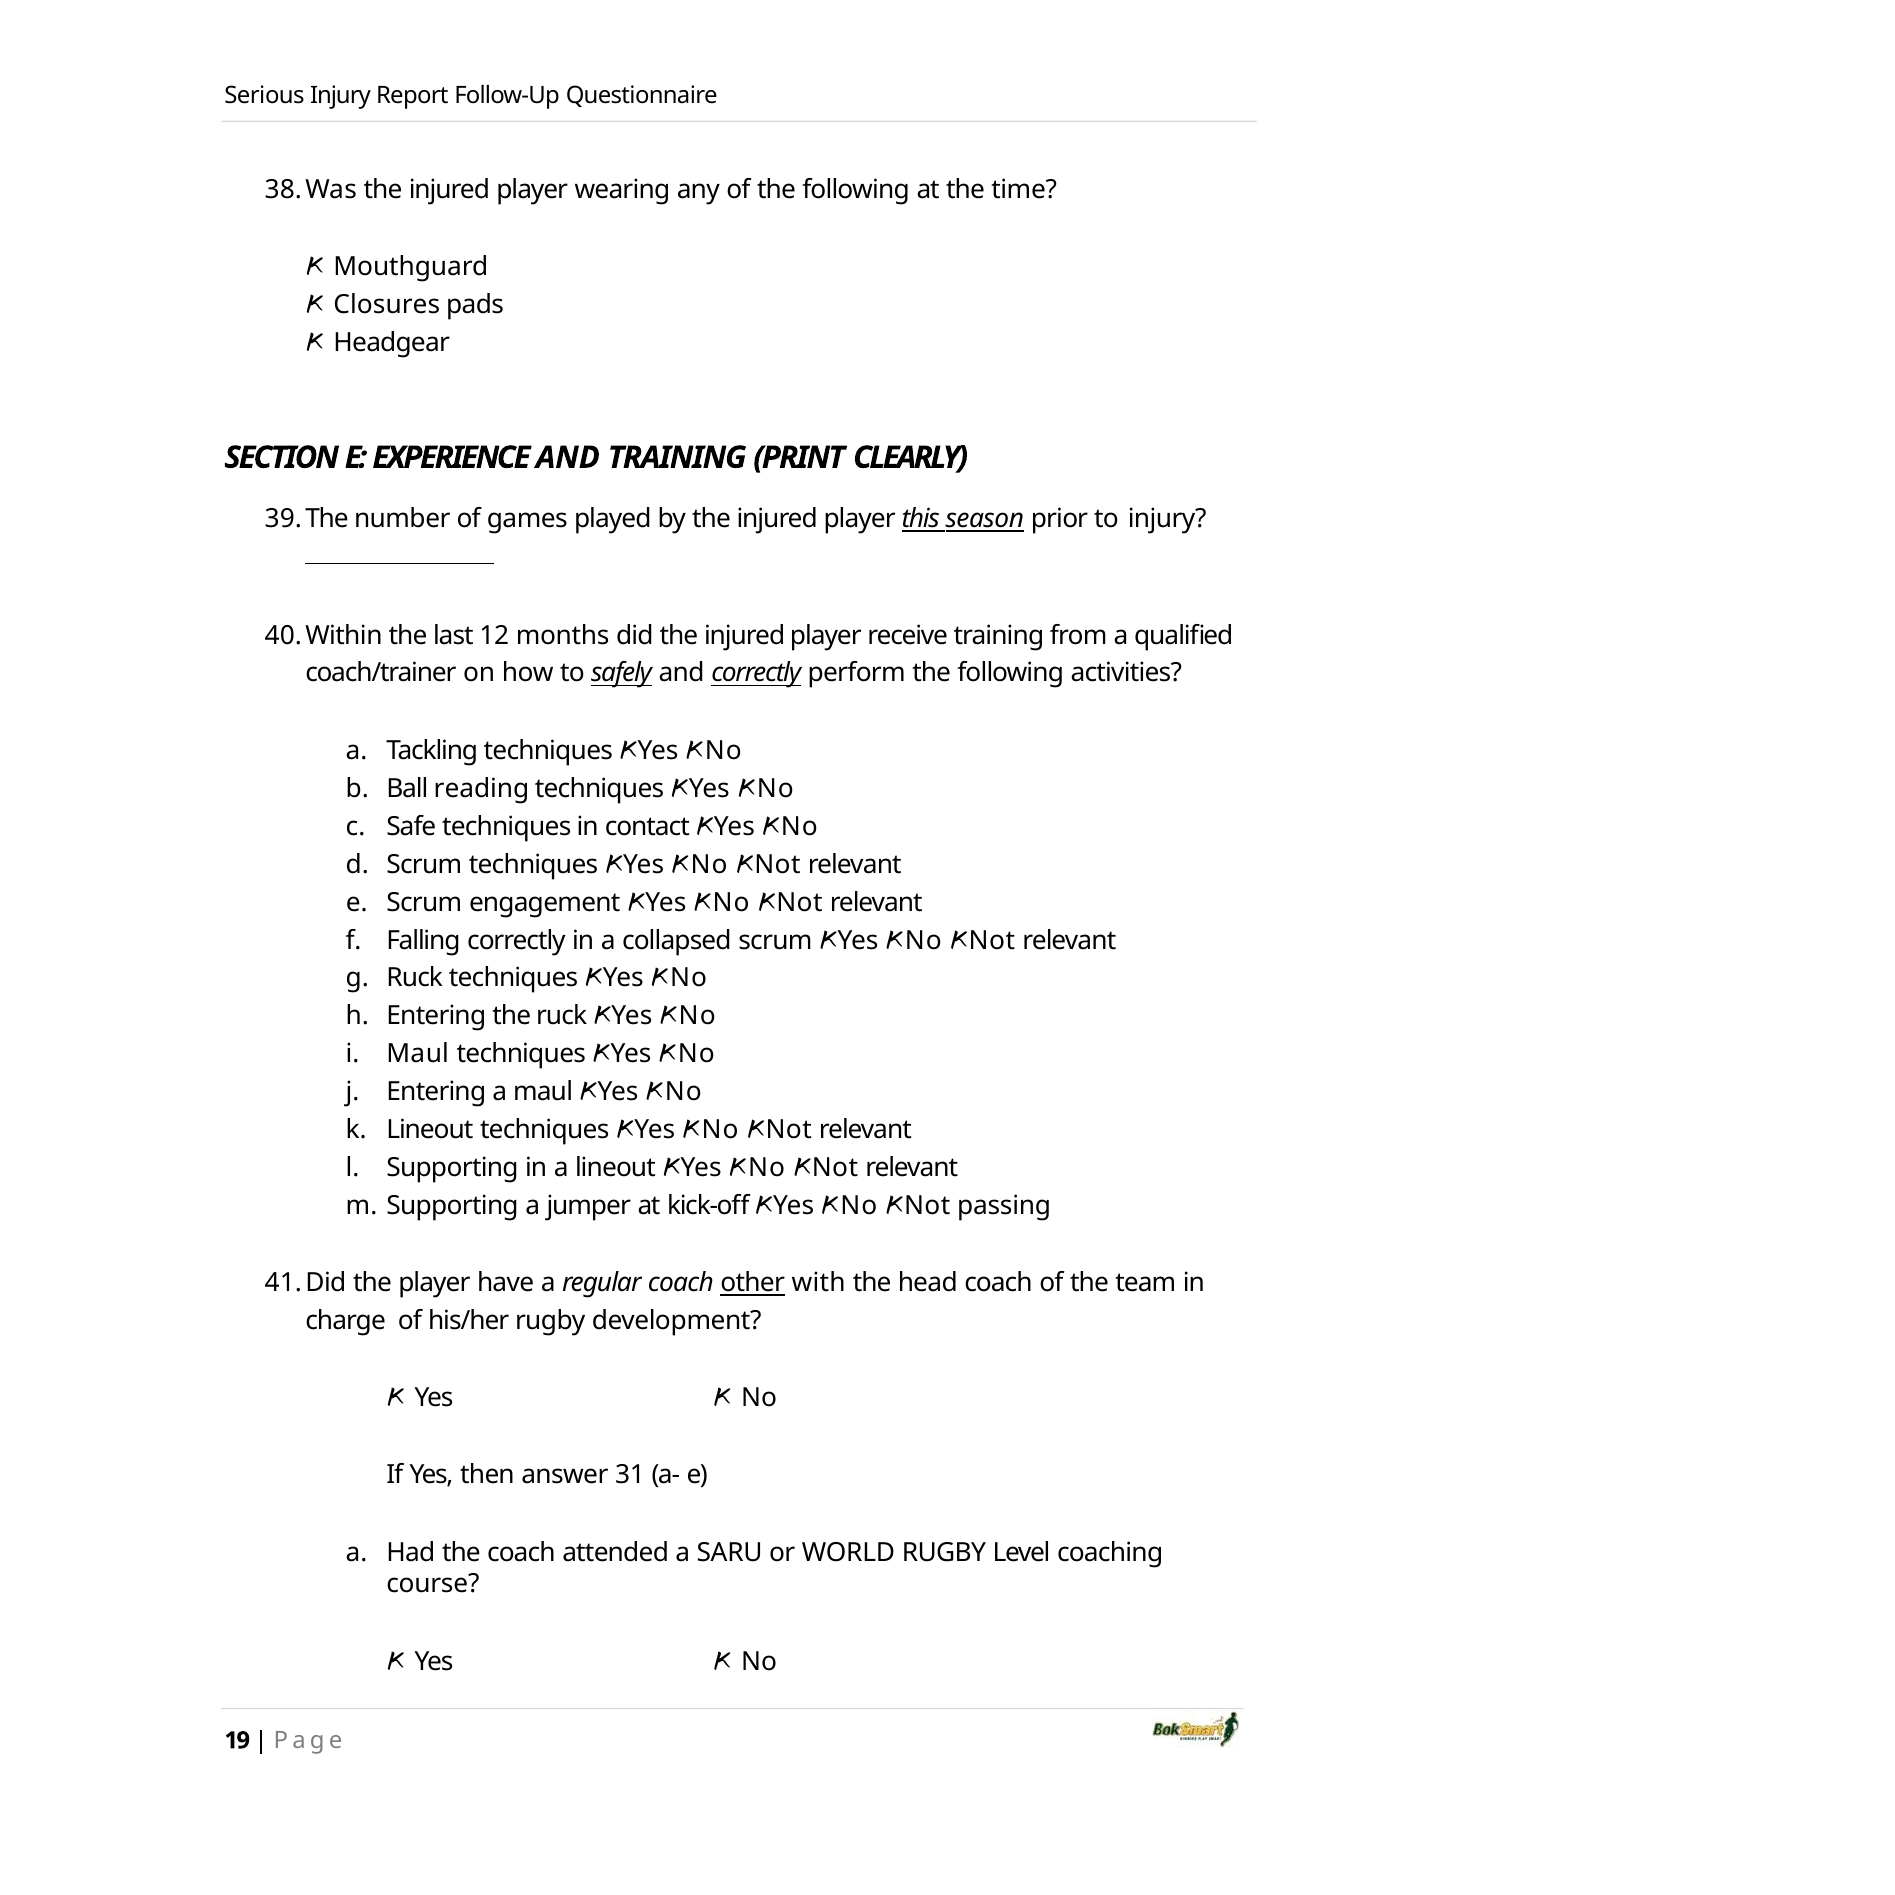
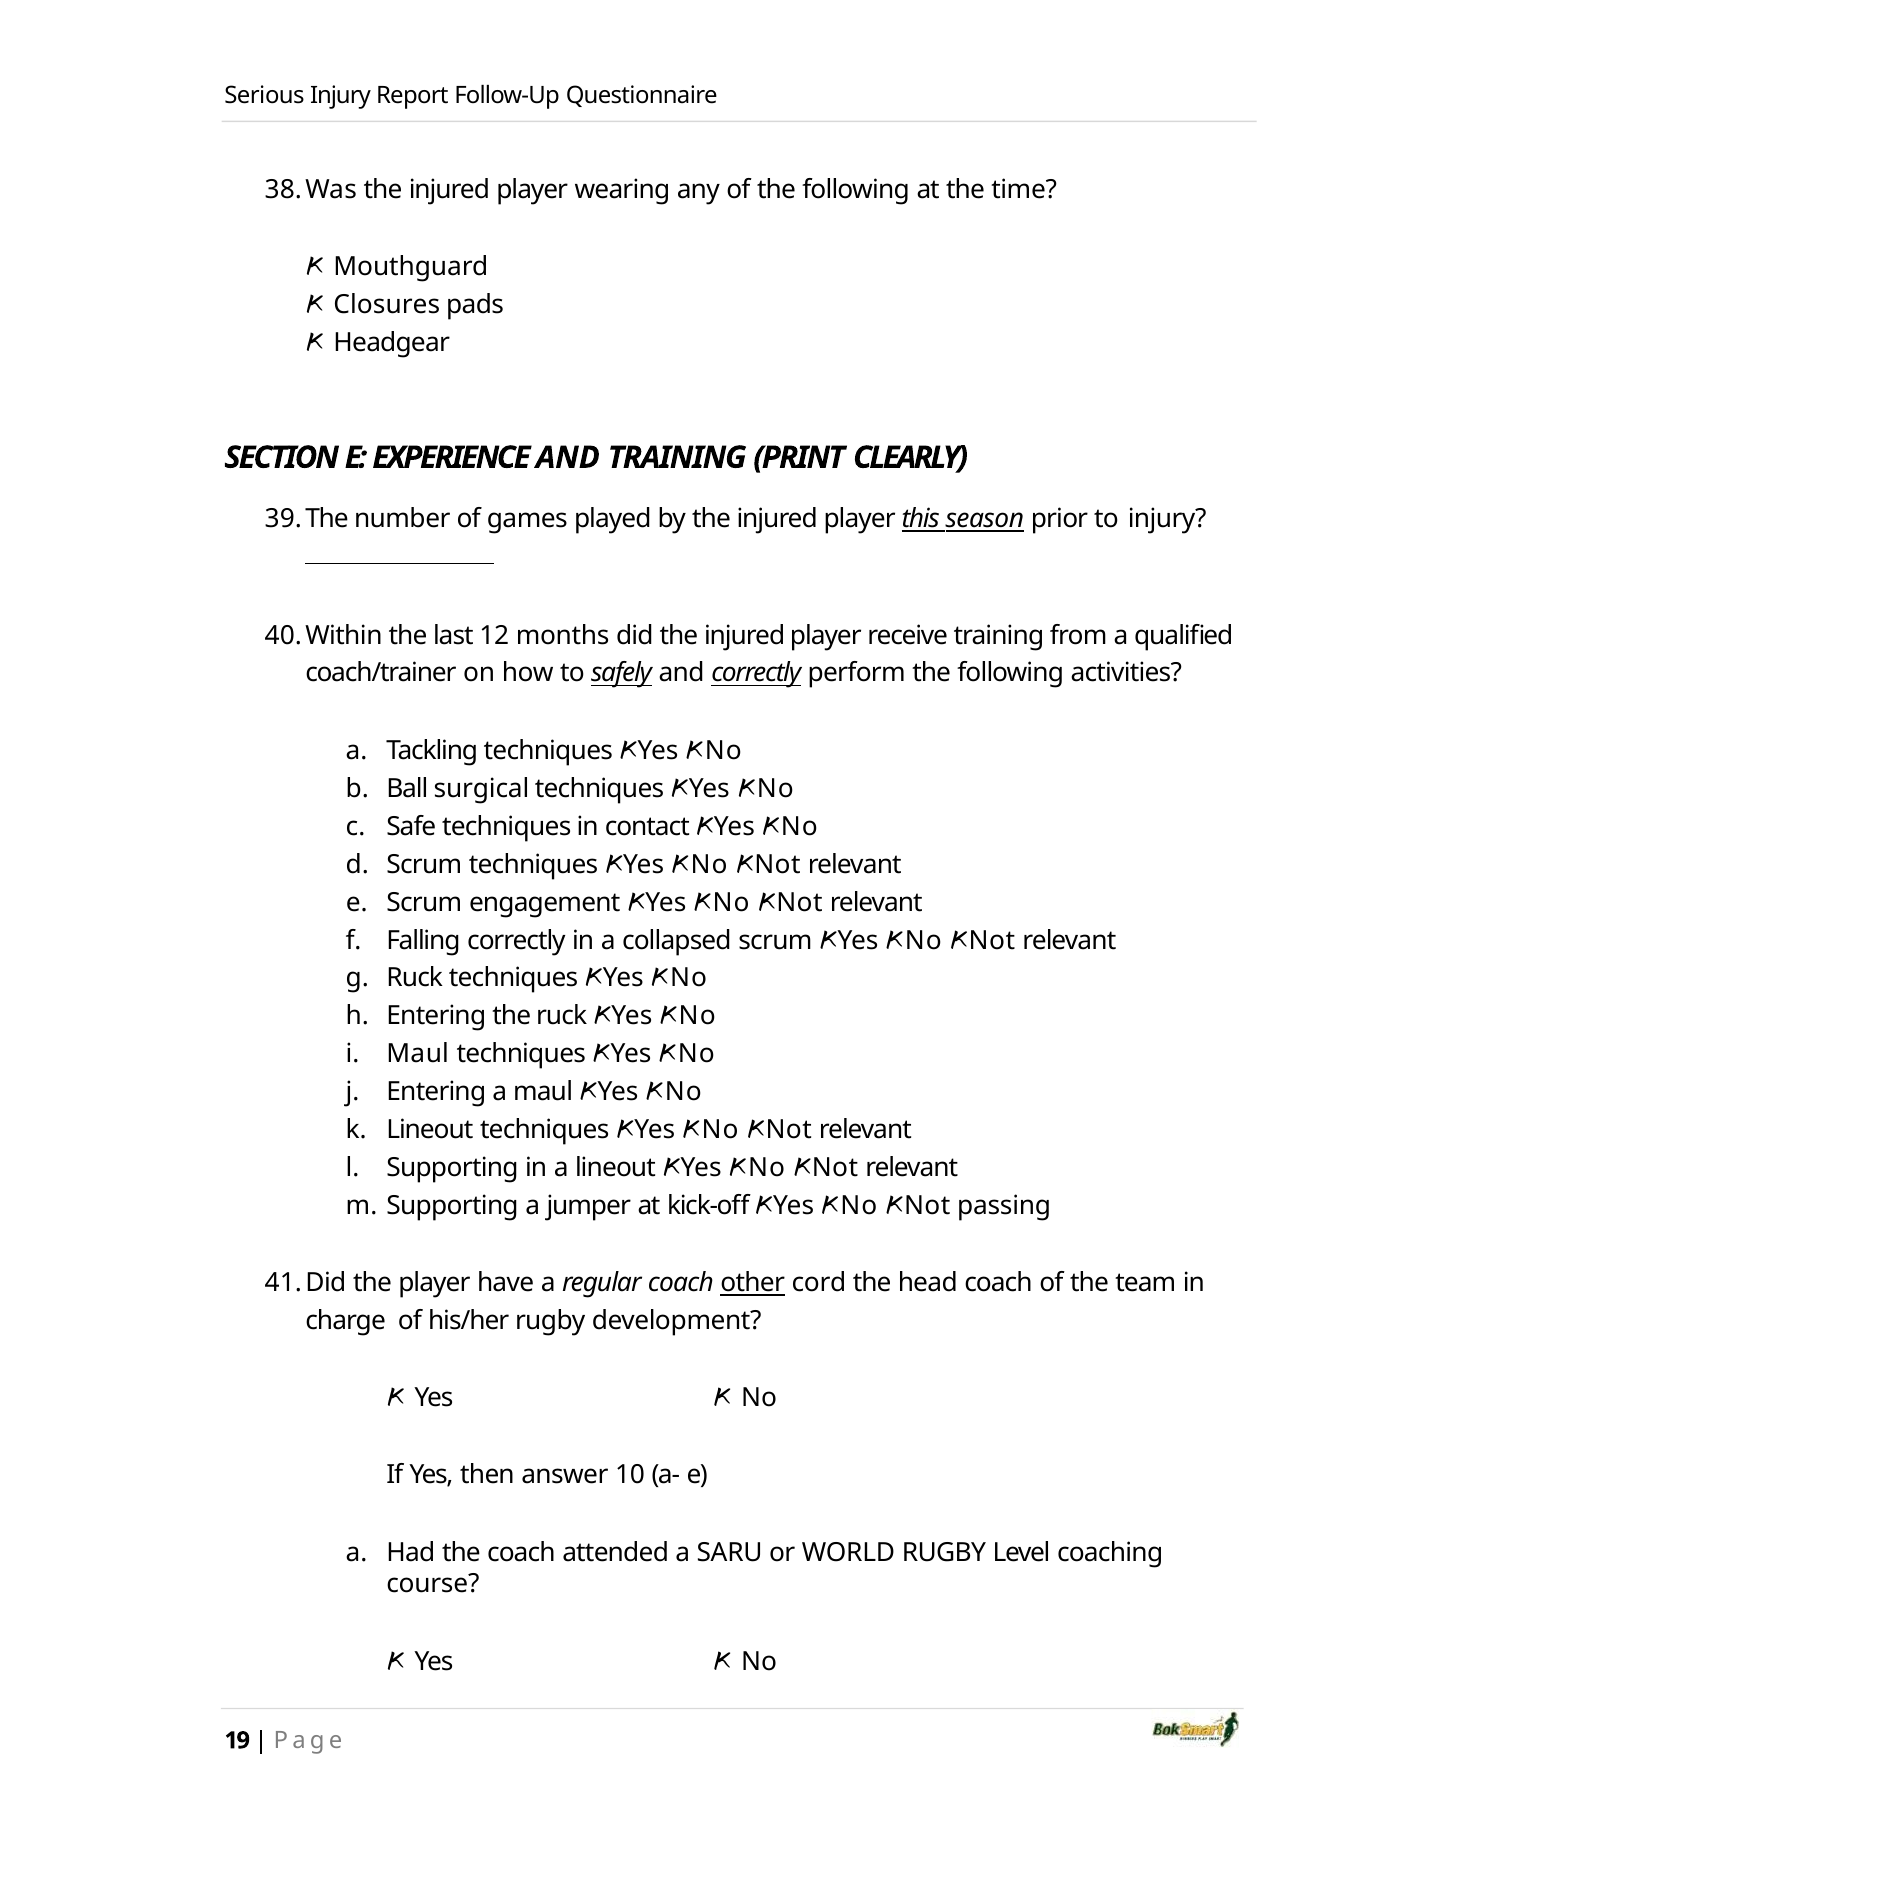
reading: reading -> surgical (482, 789)
with: with -> cord (819, 1283)
31: 31 -> 10 (630, 1475)
